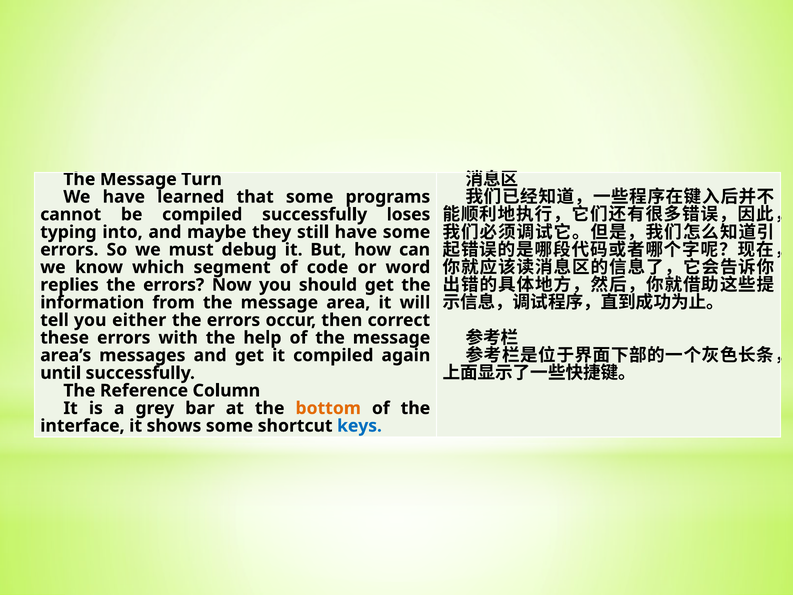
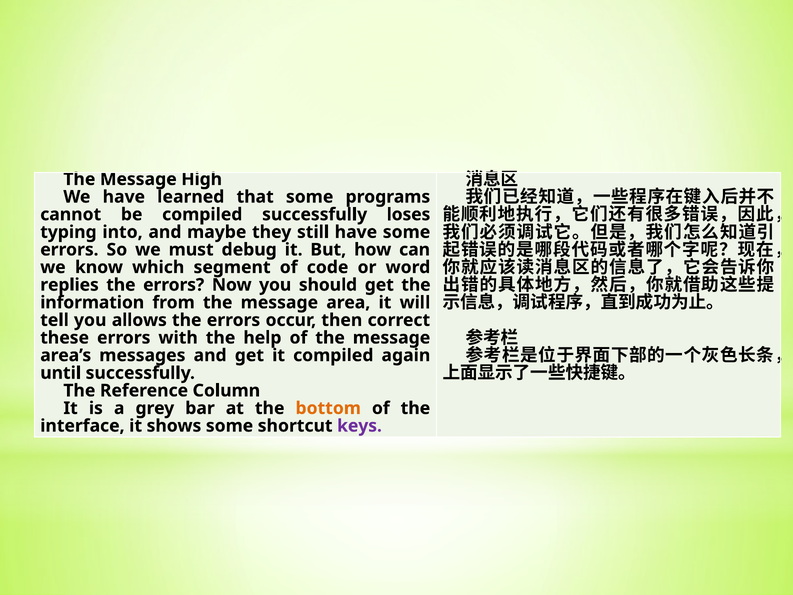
Turn: Turn -> High (202, 179)
either: either -> allows (139, 320)
keys colour: blue -> purple (359, 426)
